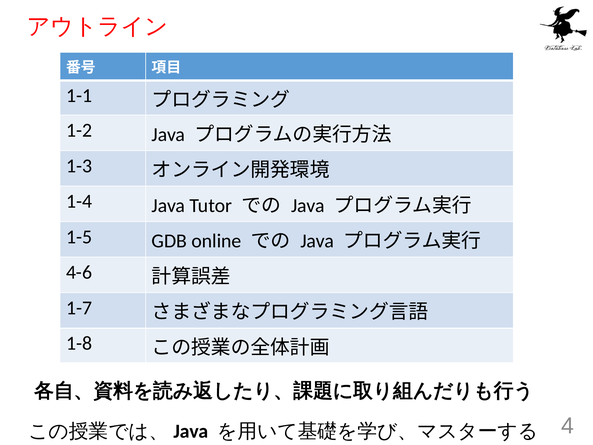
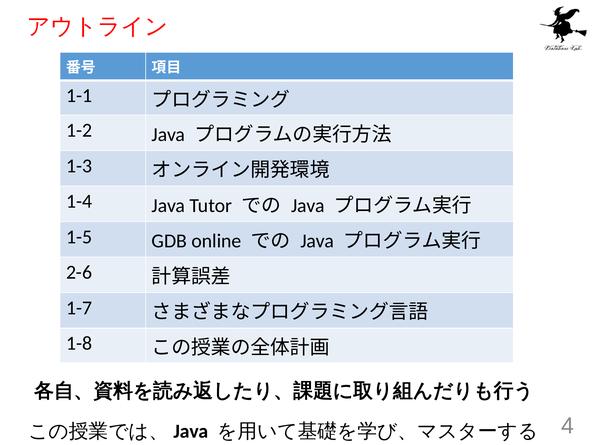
4-6: 4-6 -> 2-6 (79, 272)
